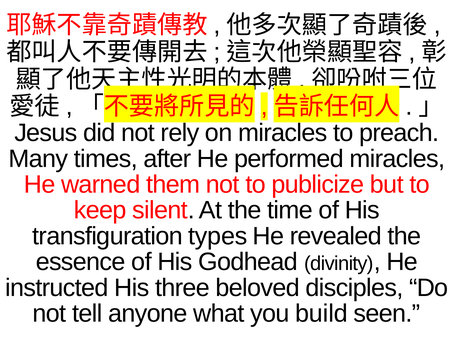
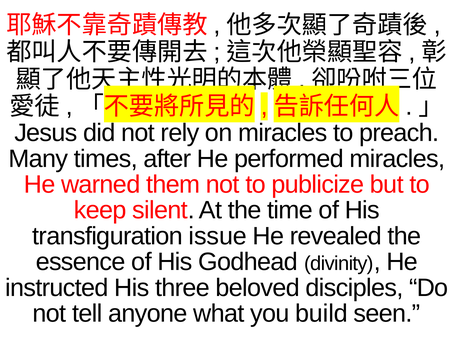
types: types -> issue (218, 236)
